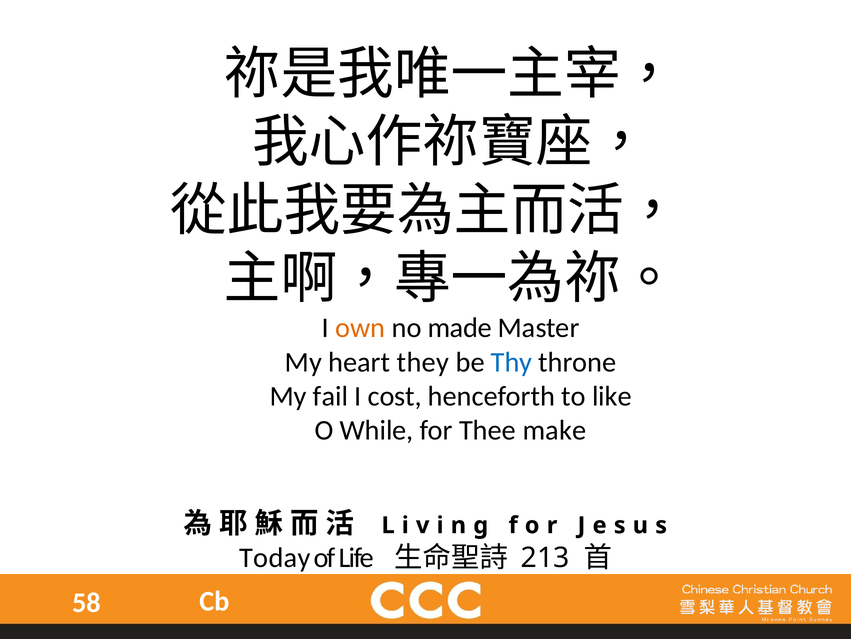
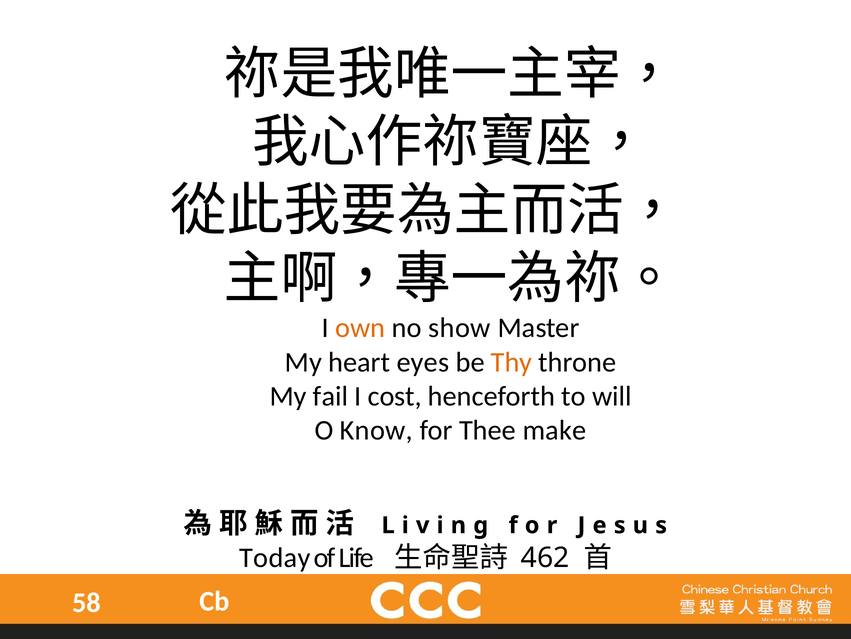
made: made -> show (459, 328)
they: they -> eyes (423, 362)
Thy colour: blue -> orange (512, 362)
like: like -> will (612, 396)
While: While -> Know (376, 430)
213: 213 -> 462 (545, 557)
